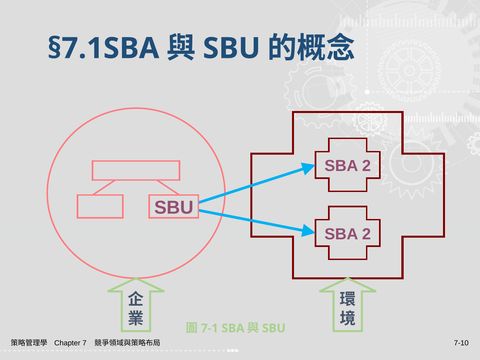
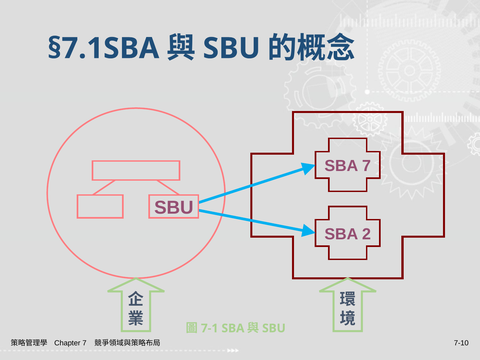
2: 2 -> 7 (366, 166)
